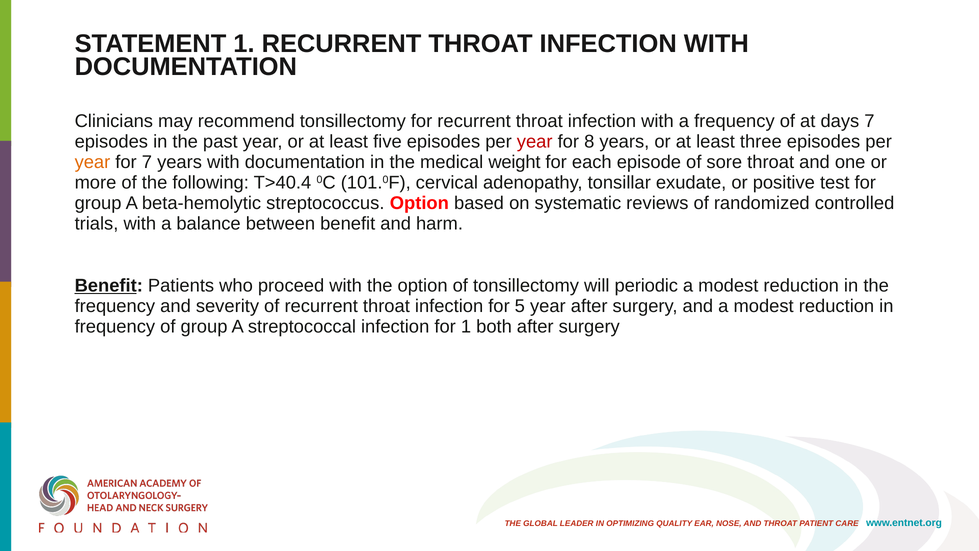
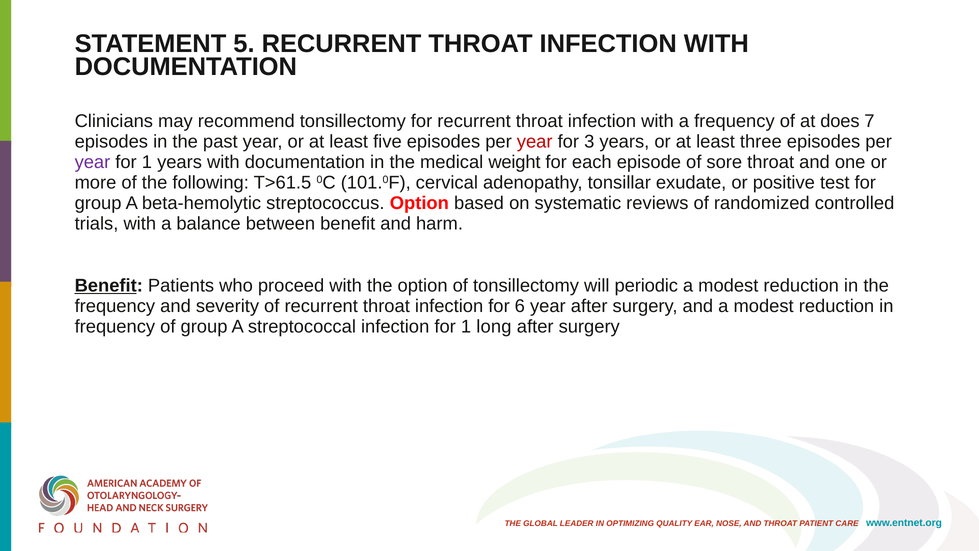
STATEMENT 1: 1 -> 5 (244, 44)
days: days -> does (840, 121)
8: 8 -> 3 (589, 142)
year colour: orange -> purple (92, 162)
7: 7 -> 1 (147, 162)
T>40.4: T>40.4 -> T>61.5 (282, 183)
5: 5 -> 6 (520, 306)
both: both -> long (494, 326)
